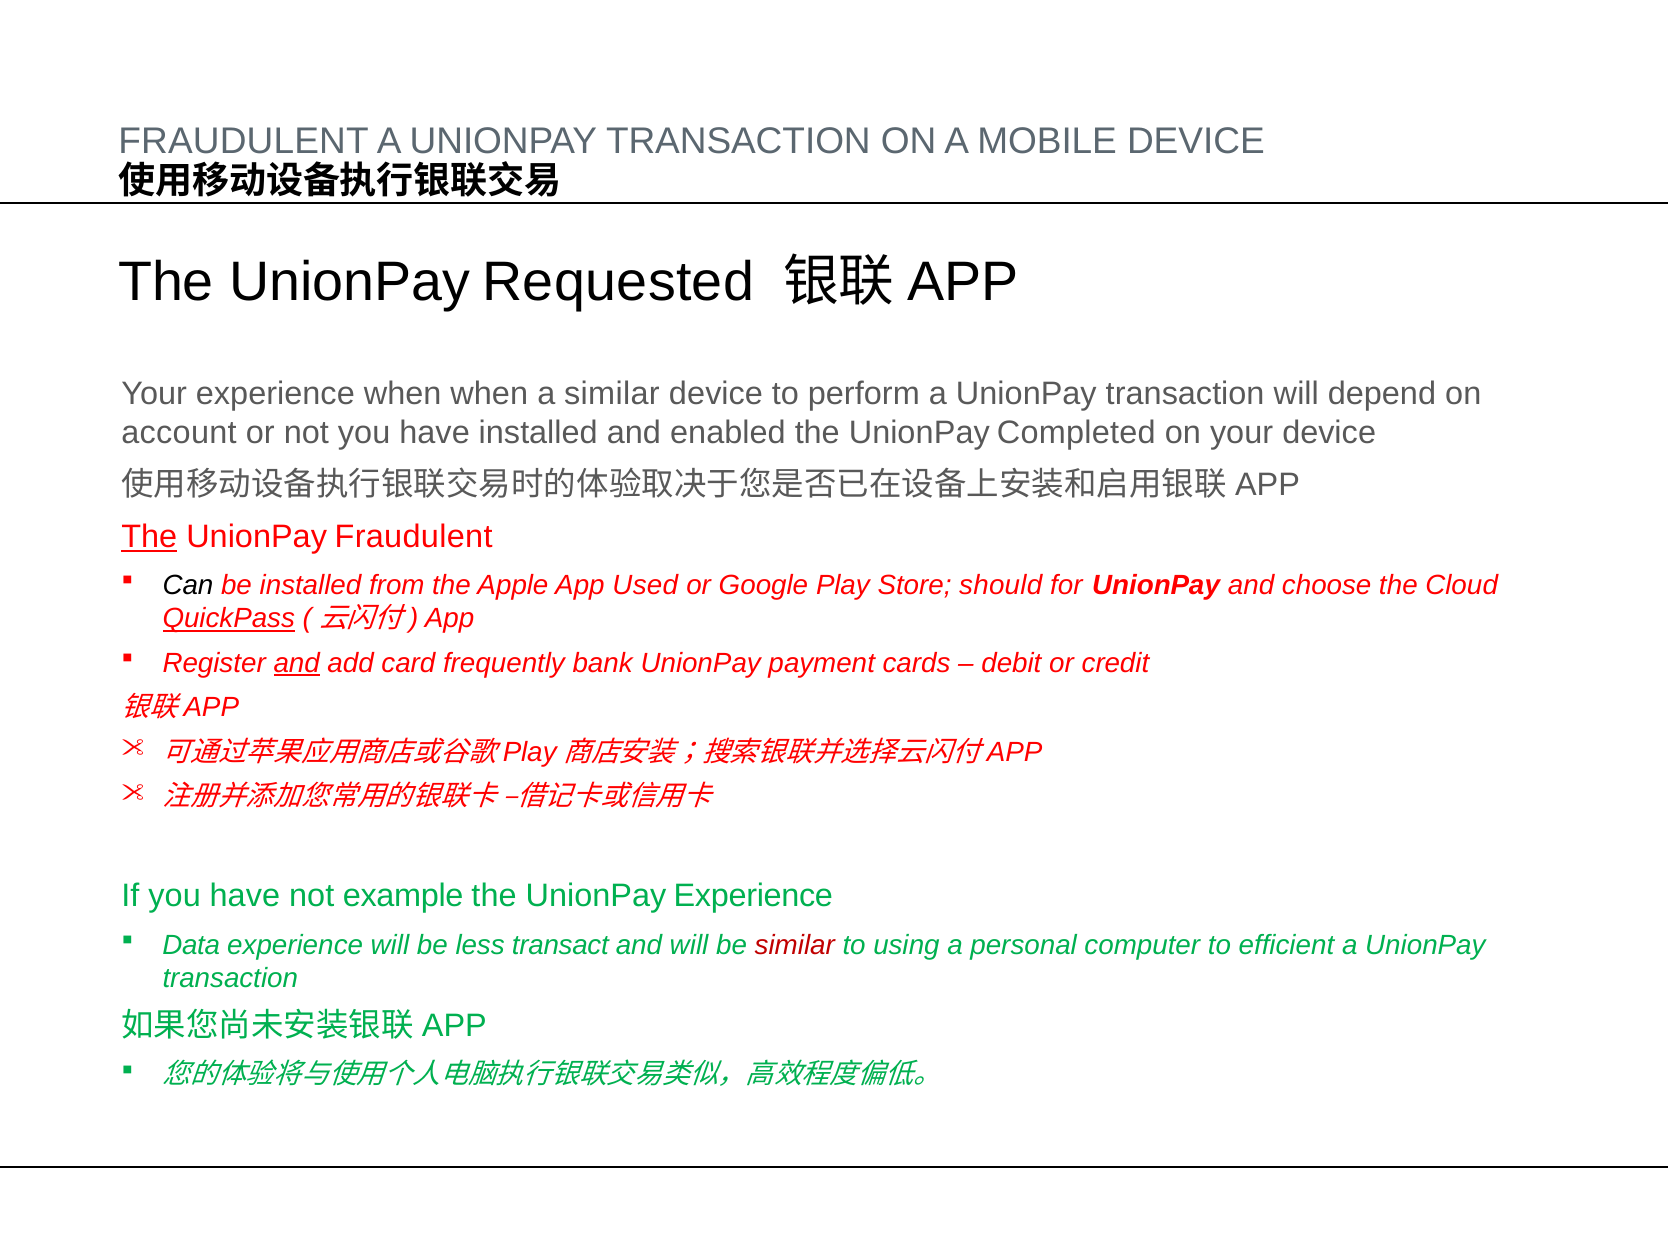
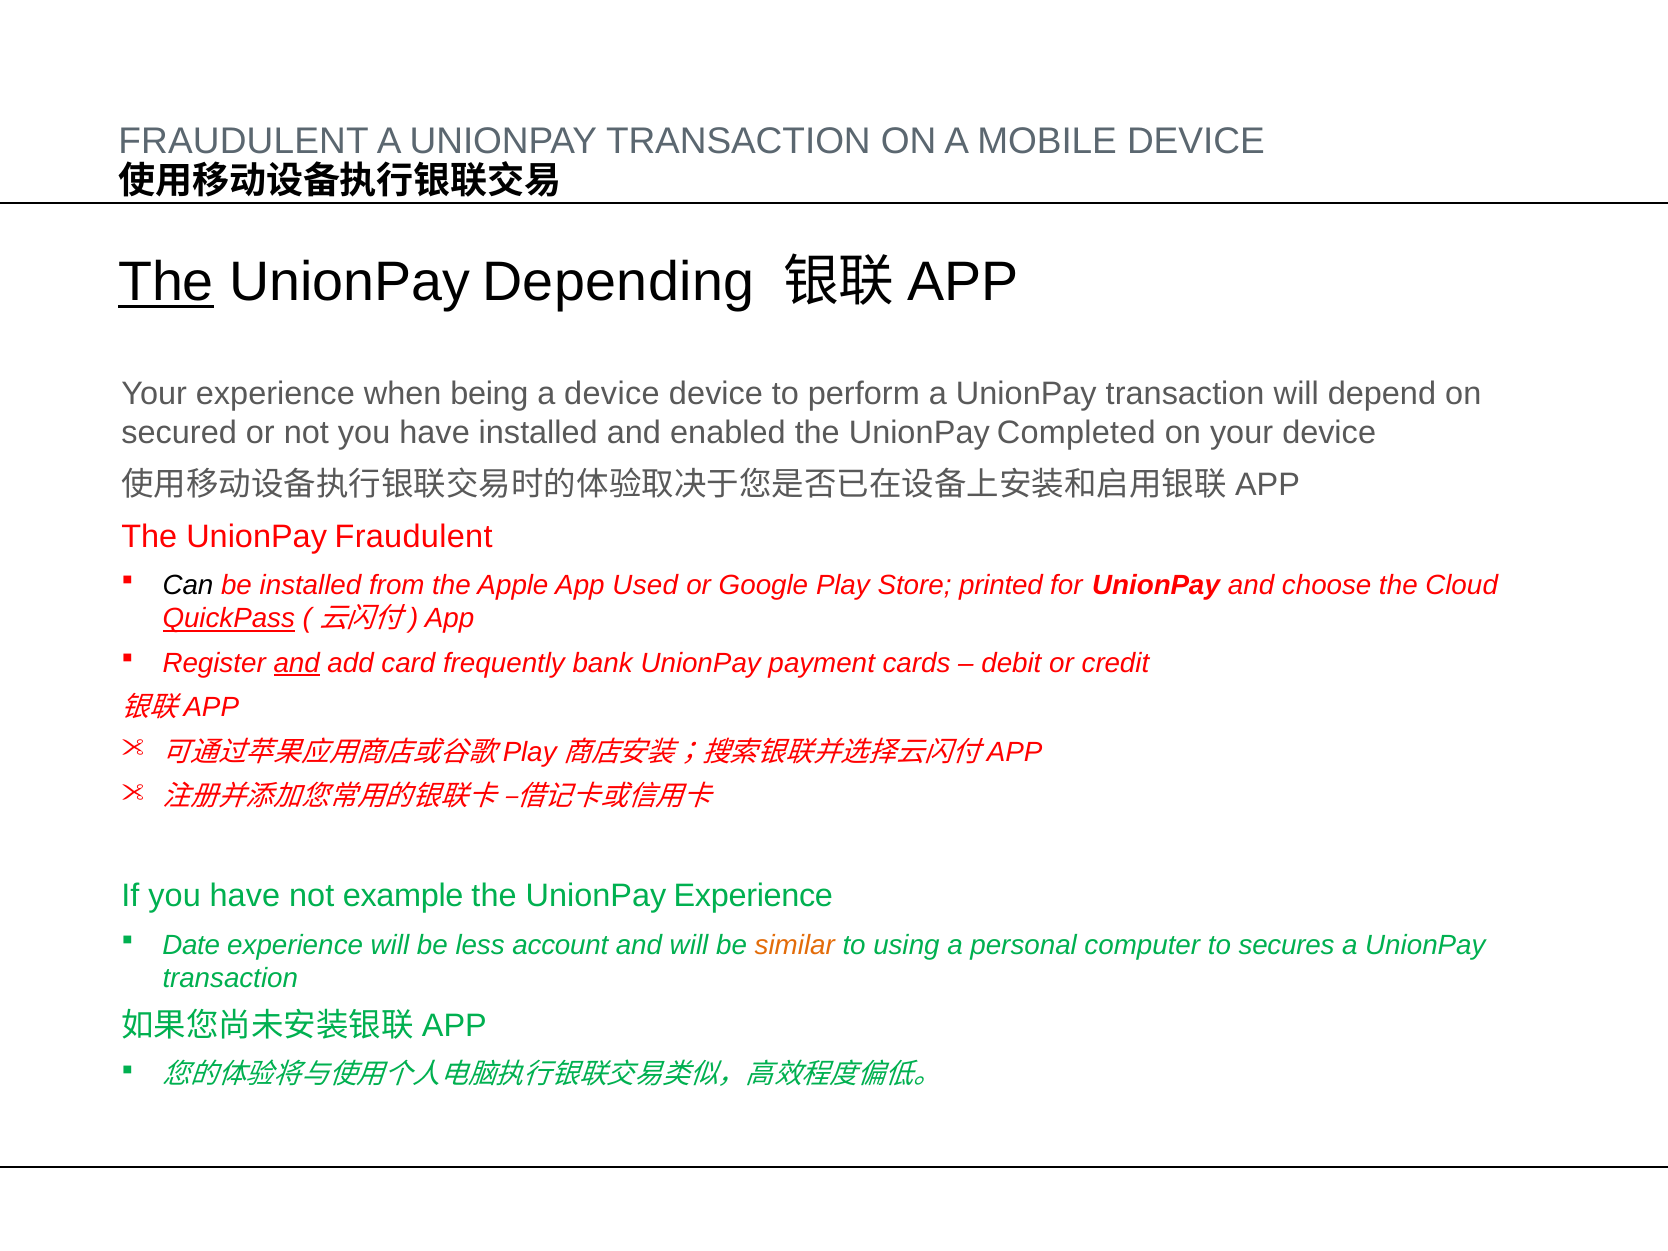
The underline: none -> present (166, 282)
Requested: Requested -> Depending (618, 282)
when when: when -> being (489, 394)
a similar: similar -> device (612, 394)
account: account -> secured (179, 433)
The underline: present -> none (149, 537)
should: should -> printed (1001, 585)
Data: Data -> Date (191, 945)
transact: transact -> account (560, 945)
similar colour: red -> orange (795, 945)
efficient: efficient -> secures (1287, 945)
